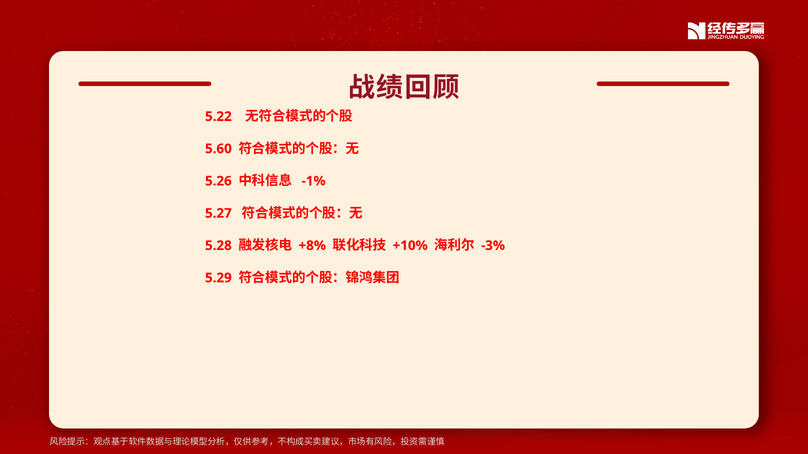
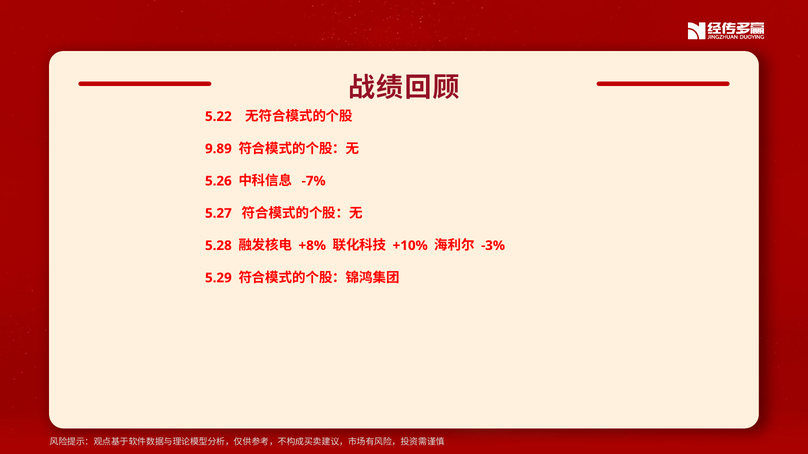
5.60: 5.60 -> 9.89 (218, 149)
-1%: -1% -> -7% (314, 181)
